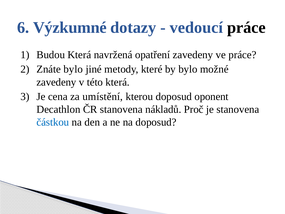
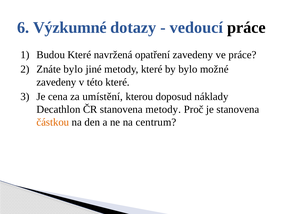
Budou Která: Která -> Které (79, 55)
této která: která -> které (118, 82)
oponent: oponent -> náklady (211, 96)
stanovena nákladů: nákladů -> metody (163, 109)
částkou colour: blue -> orange (53, 122)
na doposud: doposud -> centrum (156, 122)
